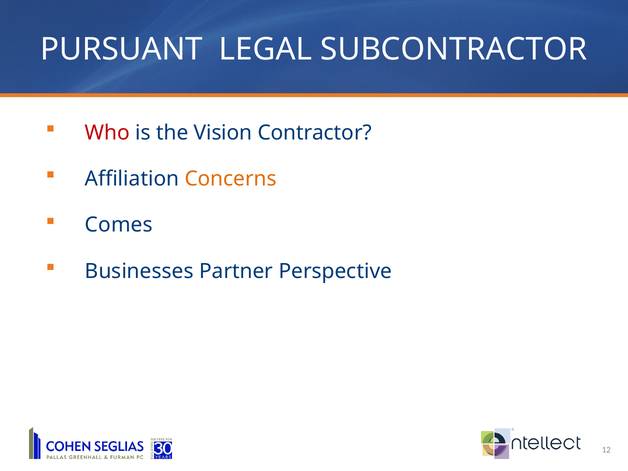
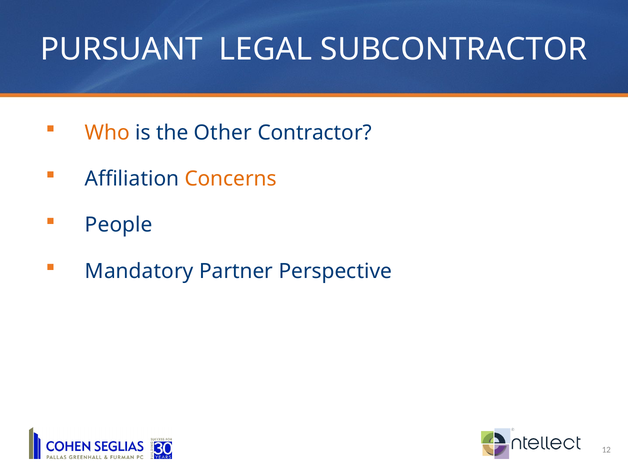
Who colour: red -> orange (107, 133)
Vision: Vision -> Other (223, 133)
Comes: Comes -> People (119, 225)
Businesses: Businesses -> Mandatory (139, 271)
